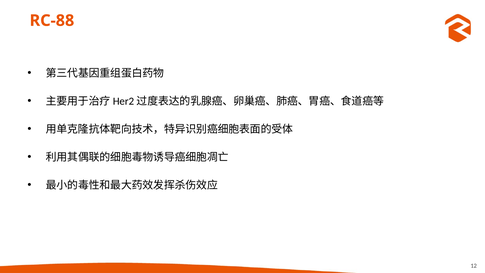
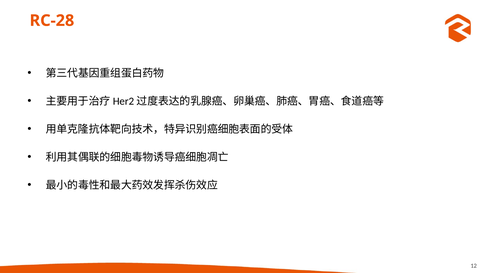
RC-88: RC-88 -> RC-28 (52, 21)
